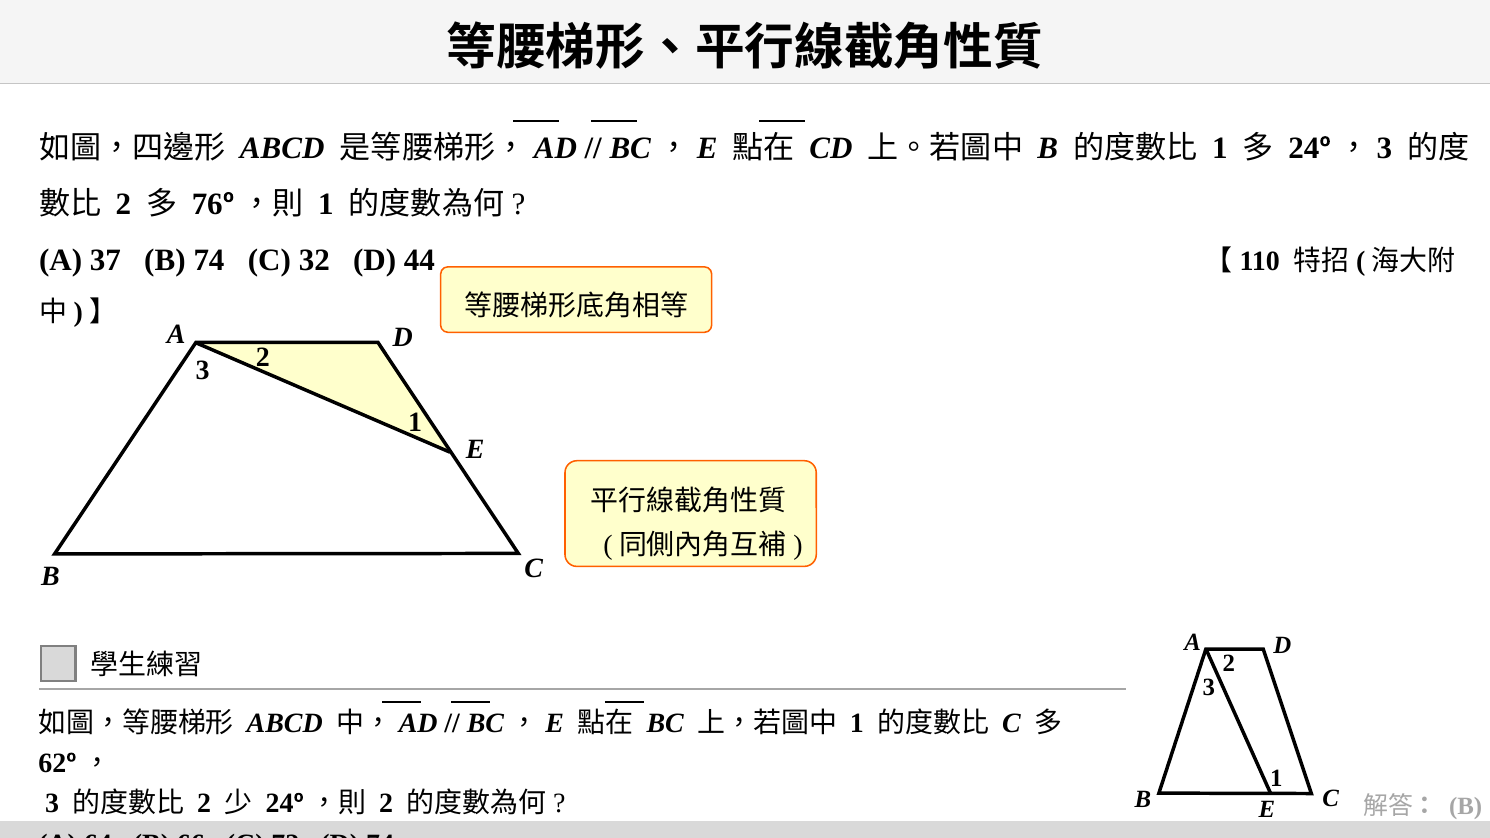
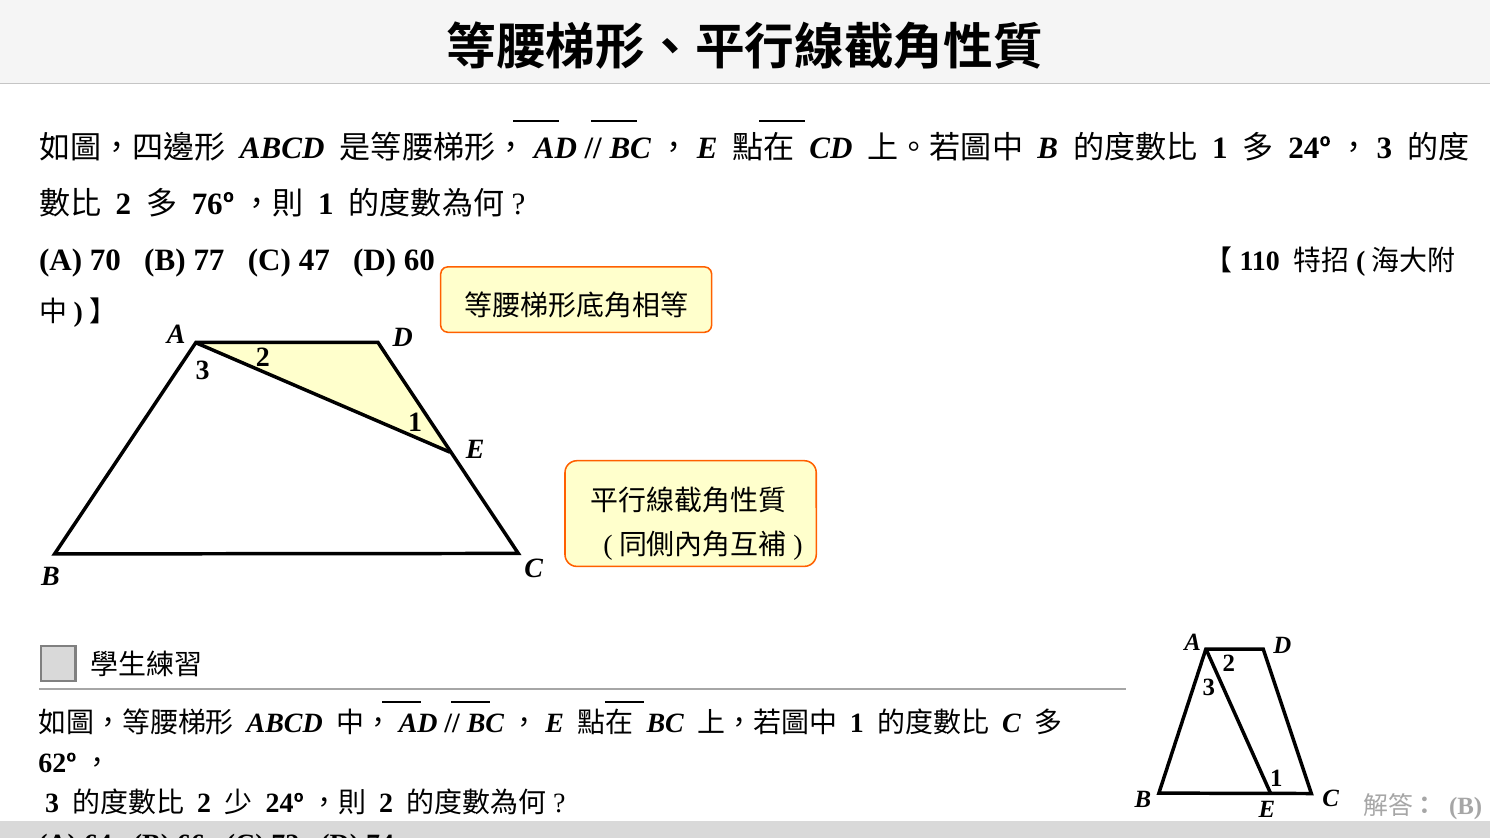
37: 37 -> 70 (105, 260)
B 74: 74 -> 77 (209, 260)
32: 32 -> 47 (314, 260)
44: 44 -> 60 (419, 260)
